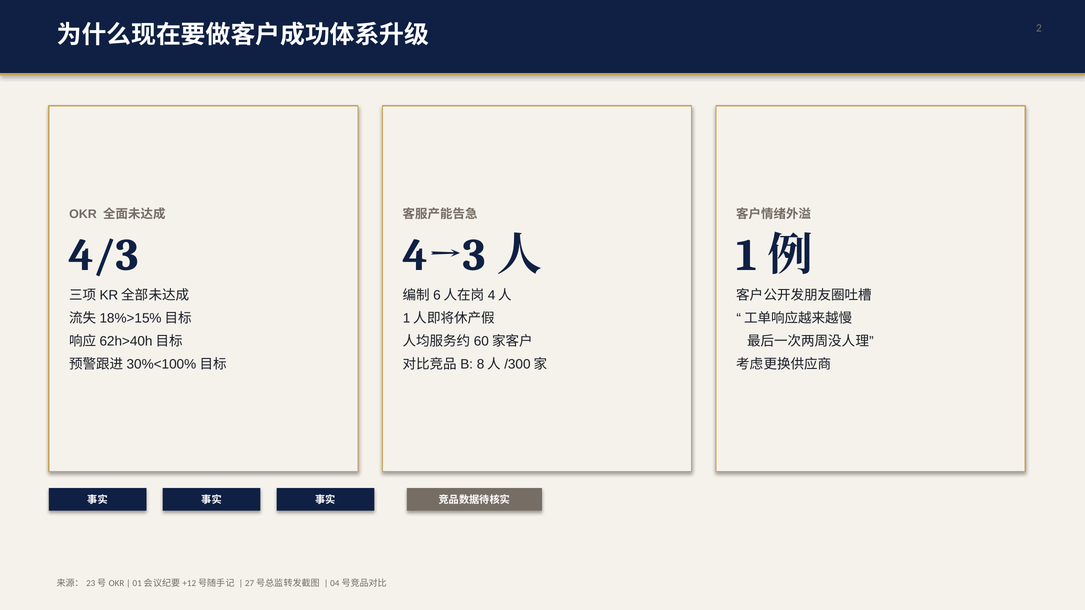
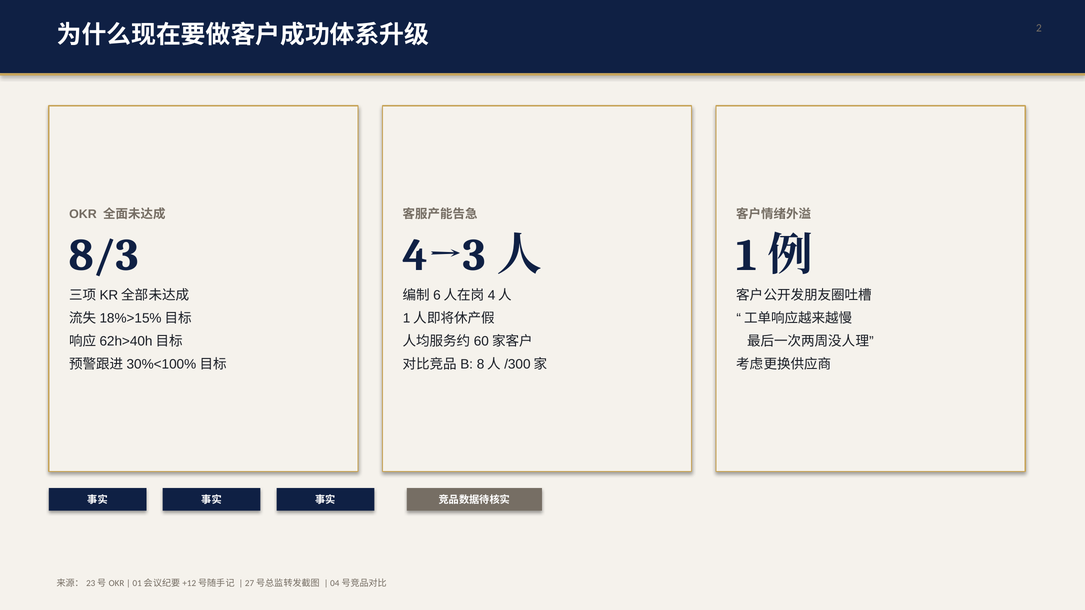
4/3: 4/3 -> 8/3 (104, 256)
